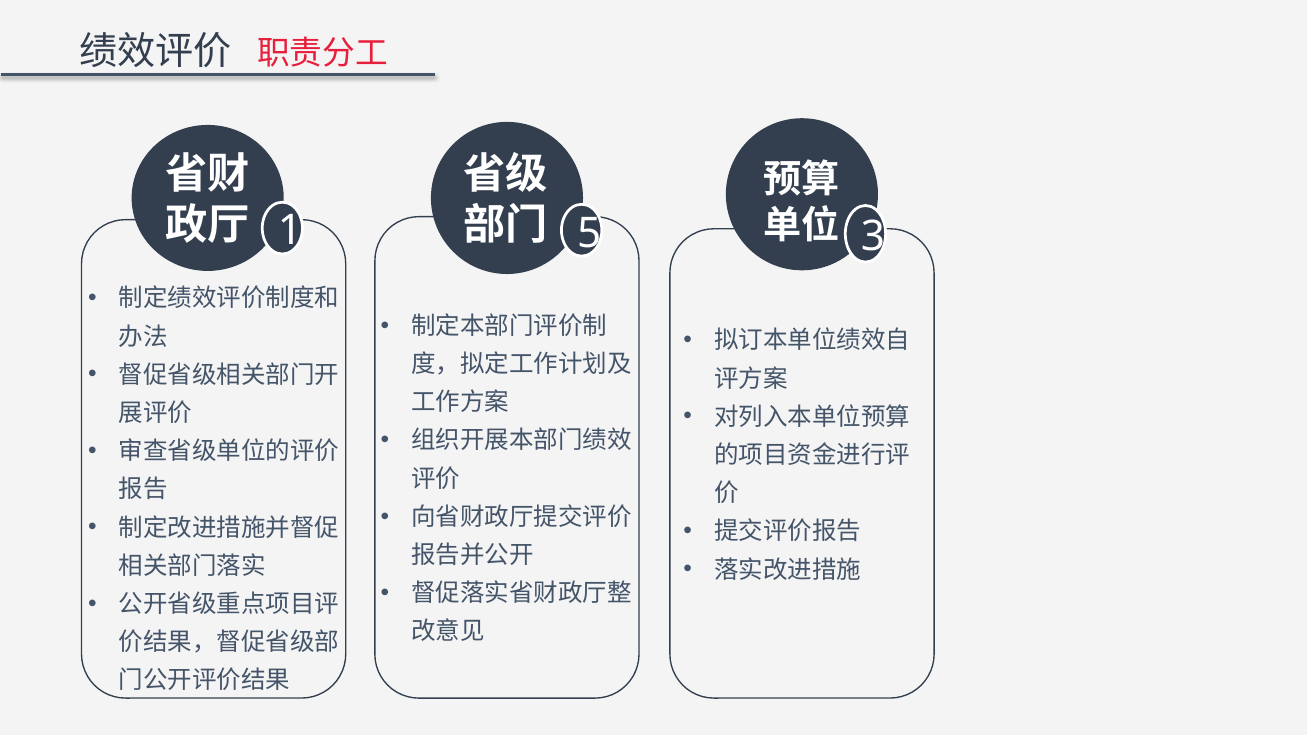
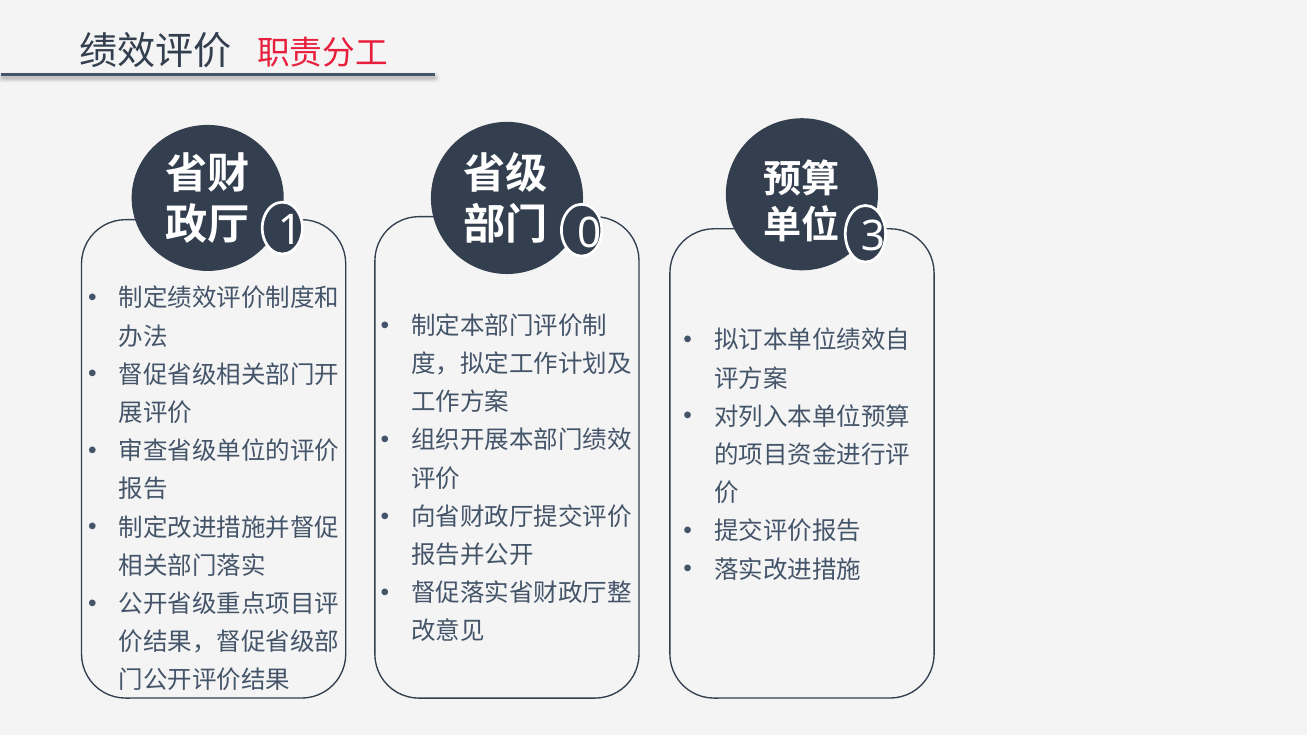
5: 5 -> 0 (589, 233)
